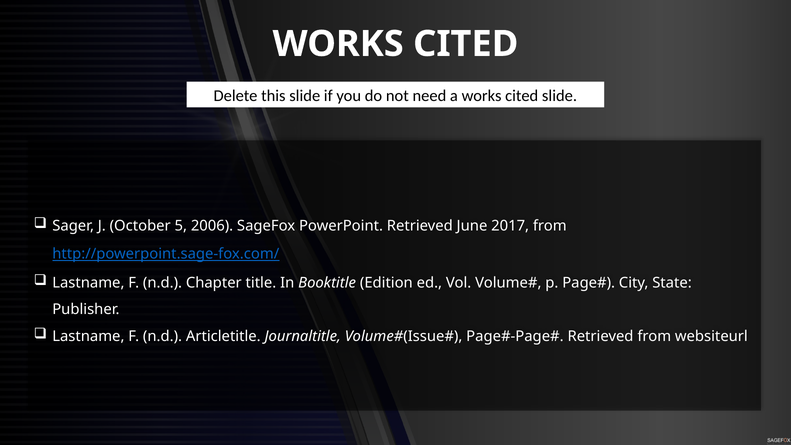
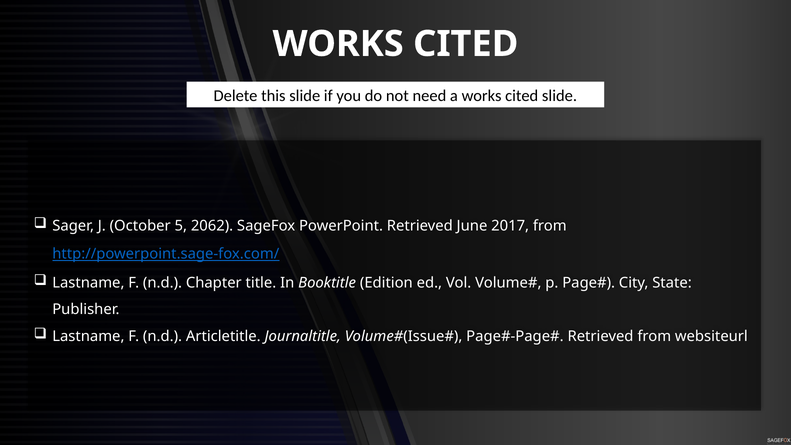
2006: 2006 -> 2062 (212, 226)
